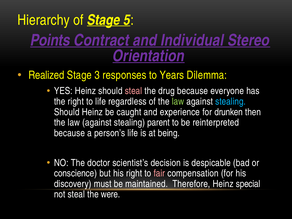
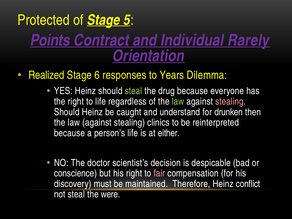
Hierarchy: Hierarchy -> Protected (44, 20)
Stereo: Stereo -> Rarely (249, 40)
3: 3 -> 6 (97, 75)
steal colour: pink -> light green (133, 91)
stealing colour: light blue -> pink (231, 101)
experience: experience -> understand (180, 112)
parent: parent -> clinics (158, 123)
being: being -> either (169, 133)
special: special -> conflict (248, 184)
